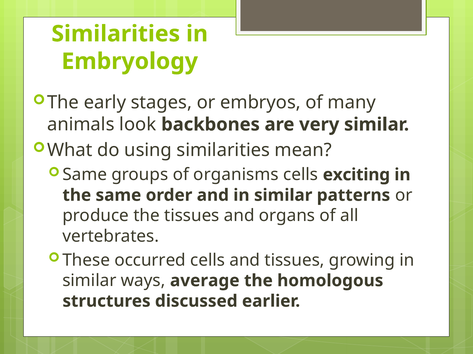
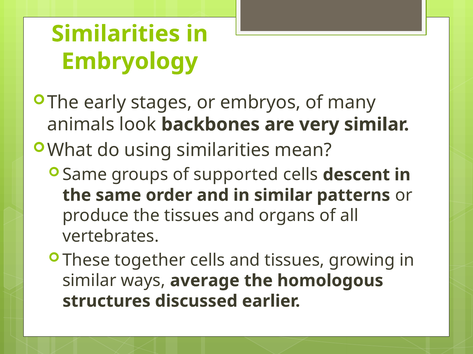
organisms: organisms -> supported (236, 175)
exciting: exciting -> descent (356, 175)
occurred: occurred -> together (150, 261)
